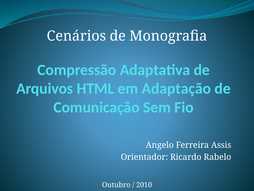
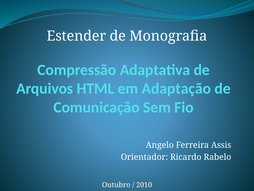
Cenários: Cenários -> Estender (76, 36)
